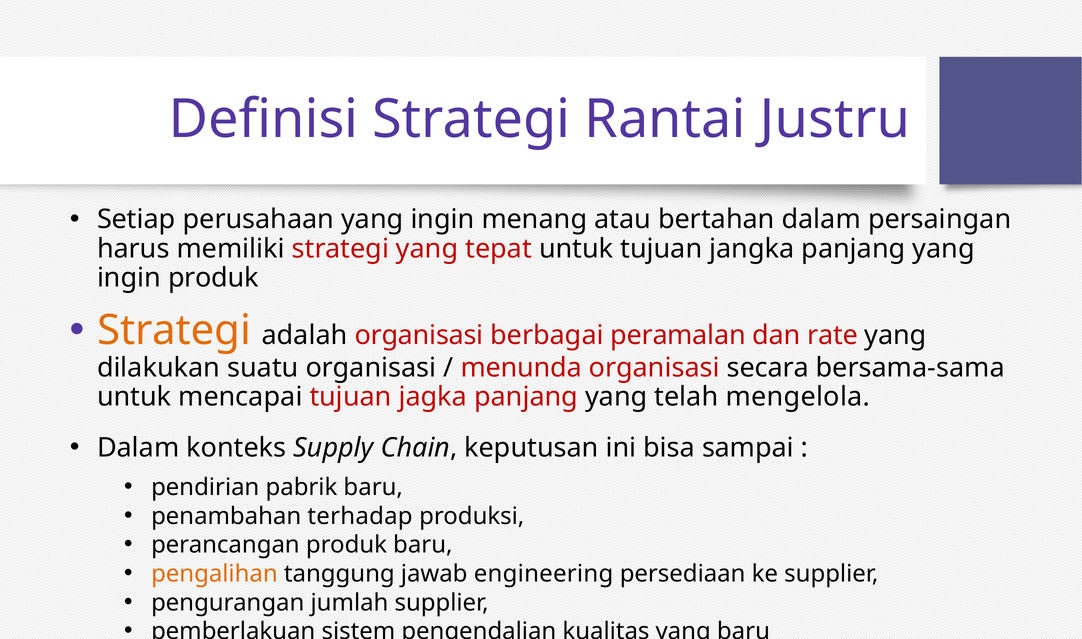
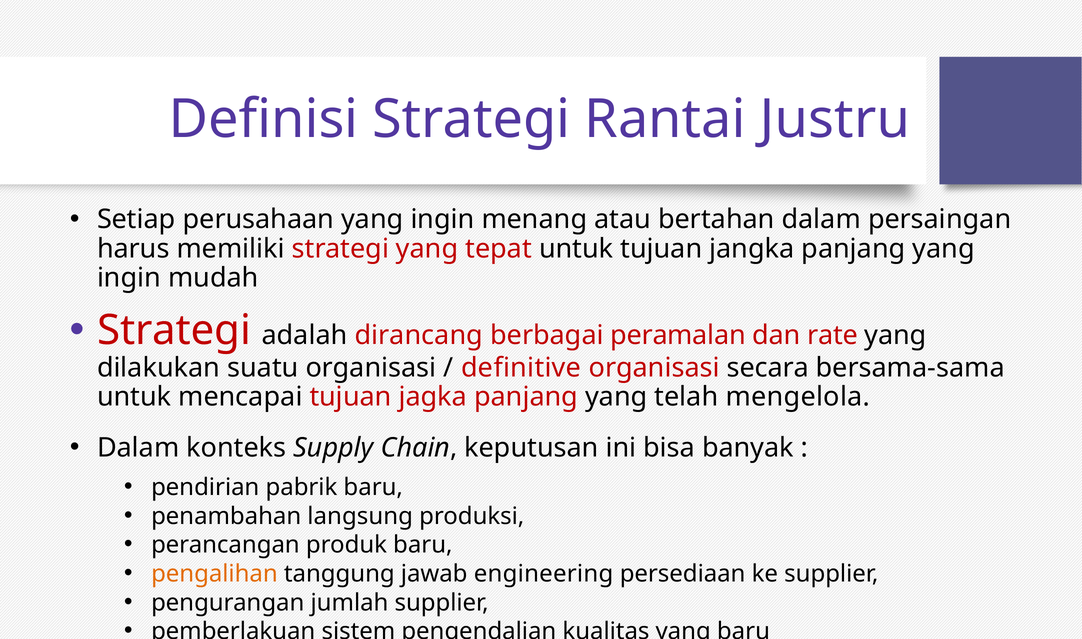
ingin produk: produk -> mudah (213, 278)
Strategi colour: orange -> red (174, 330)
adalah organisasi: organisasi -> dirancang (419, 335)
menunda: menunda -> definitive (521, 368)
sampai: sampai -> banyak (748, 448)
terhadap: terhadap -> langsung (360, 516)
